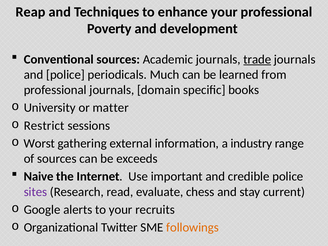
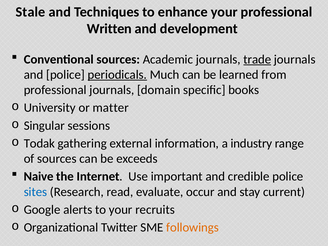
Reap: Reap -> Stale (30, 12)
Poverty: Poverty -> Written (109, 29)
periodicals underline: none -> present (117, 75)
Restrict: Restrict -> Singular (44, 126)
Worst: Worst -> Todak (39, 143)
sites colour: purple -> blue (35, 192)
chess: chess -> occur (200, 192)
